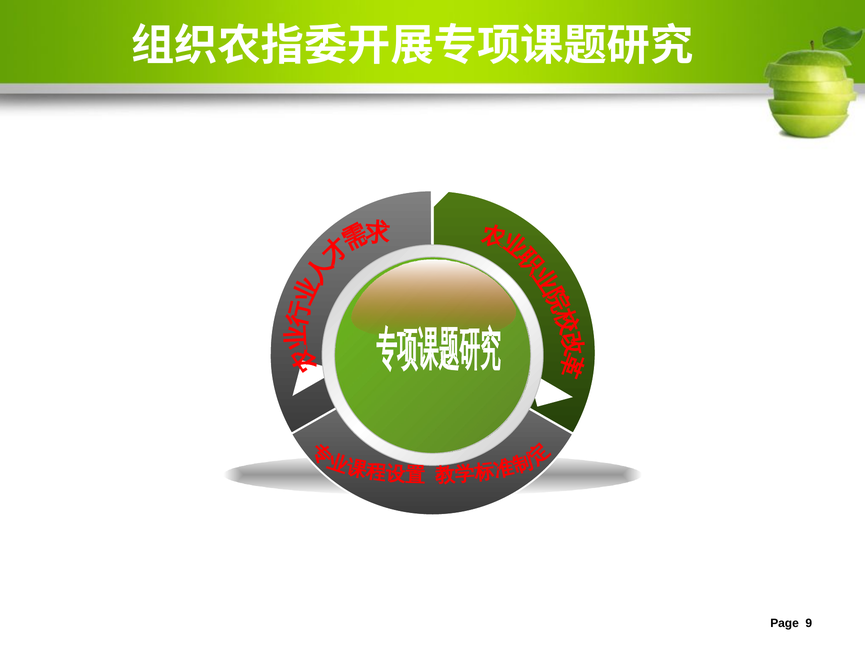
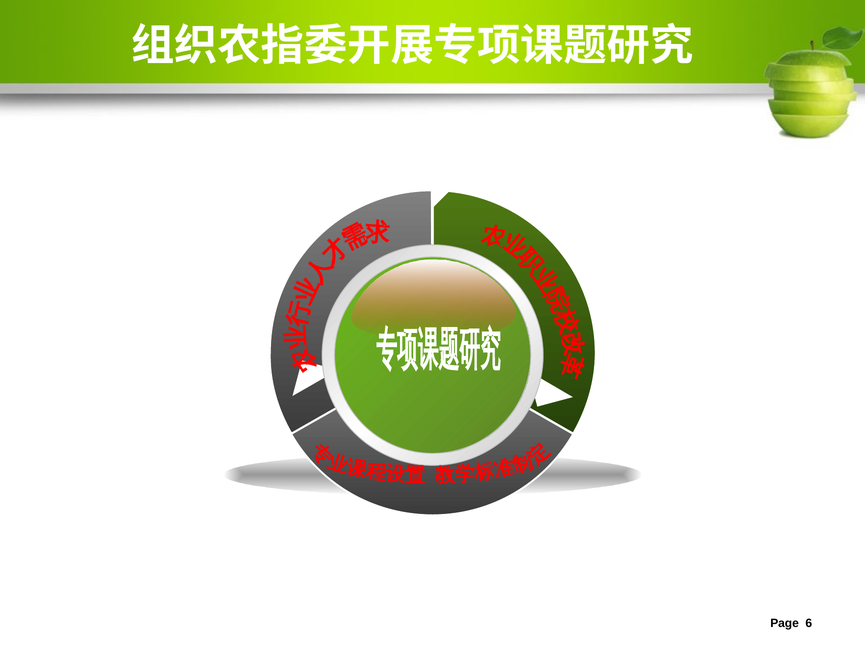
9: 9 -> 6 (809, 623)
